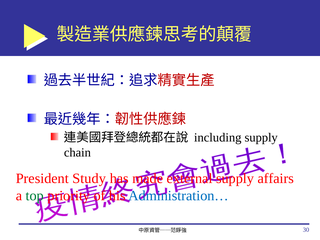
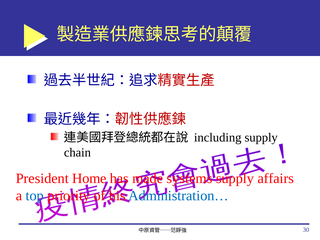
Study: Study -> Home (89, 179)
external: external -> systems (190, 179)
top colour: green -> blue (35, 196)
